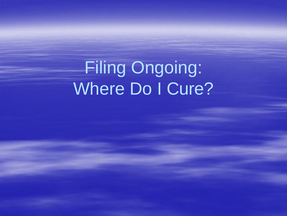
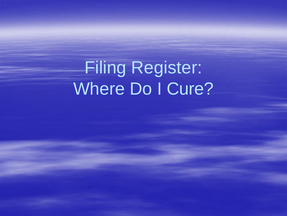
Ongoing: Ongoing -> Register (167, 67)
